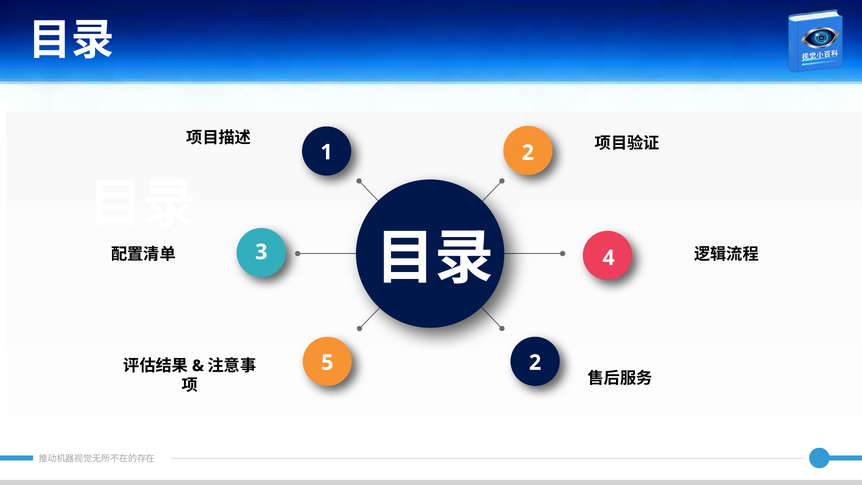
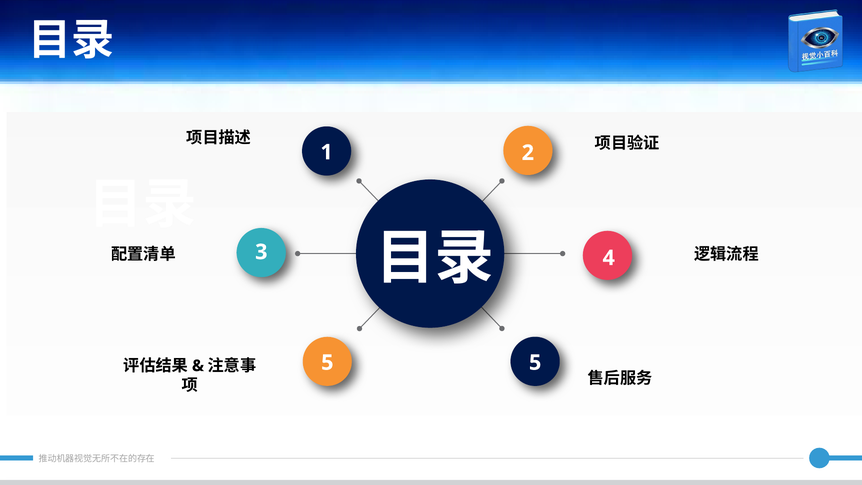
5 2: 2 -> 5 (535, 363)
